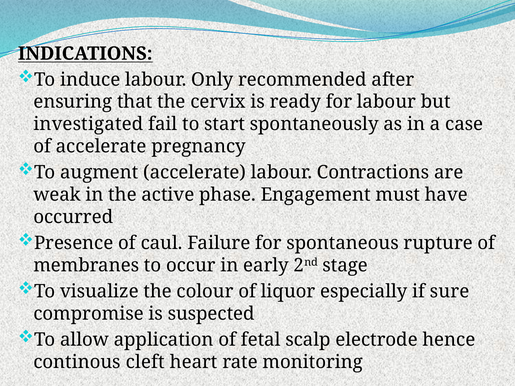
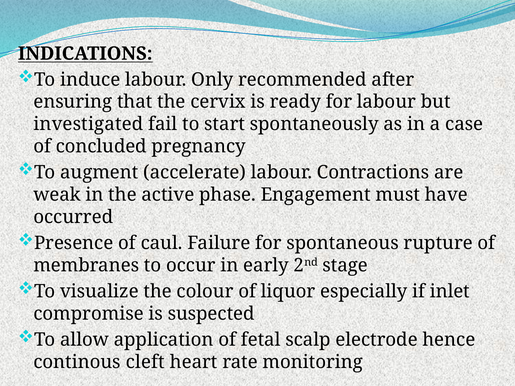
of accelerate: accelerate -> concluded (101, 147)
sure: sure -> inlet (450, 291)
